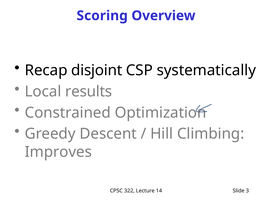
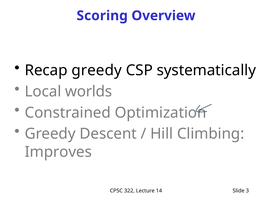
Recap disjoint: disjoint -> greedy (97, 70)
results: results -> worlds (89, 92)
